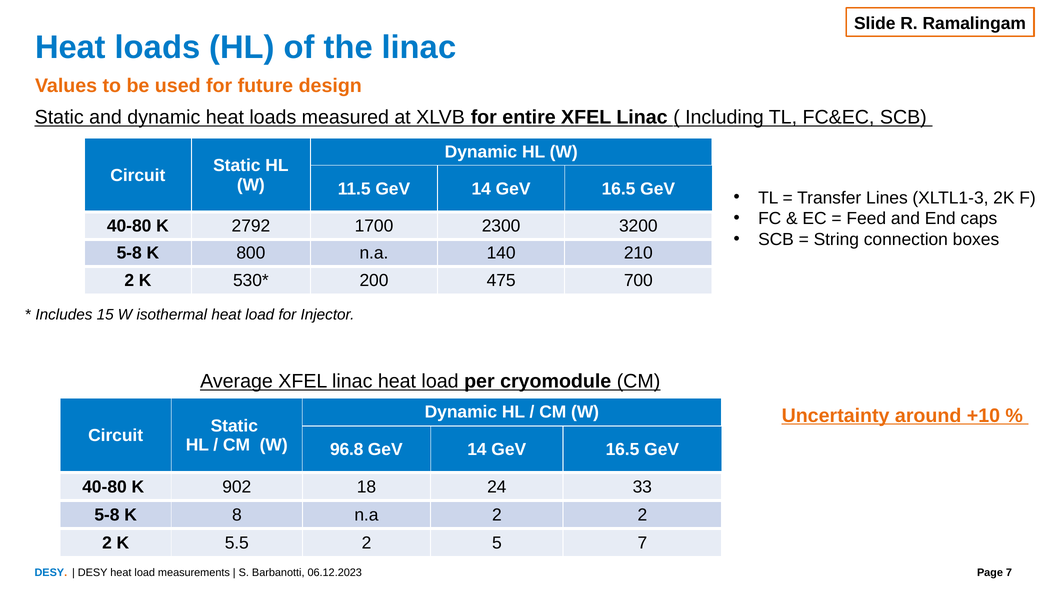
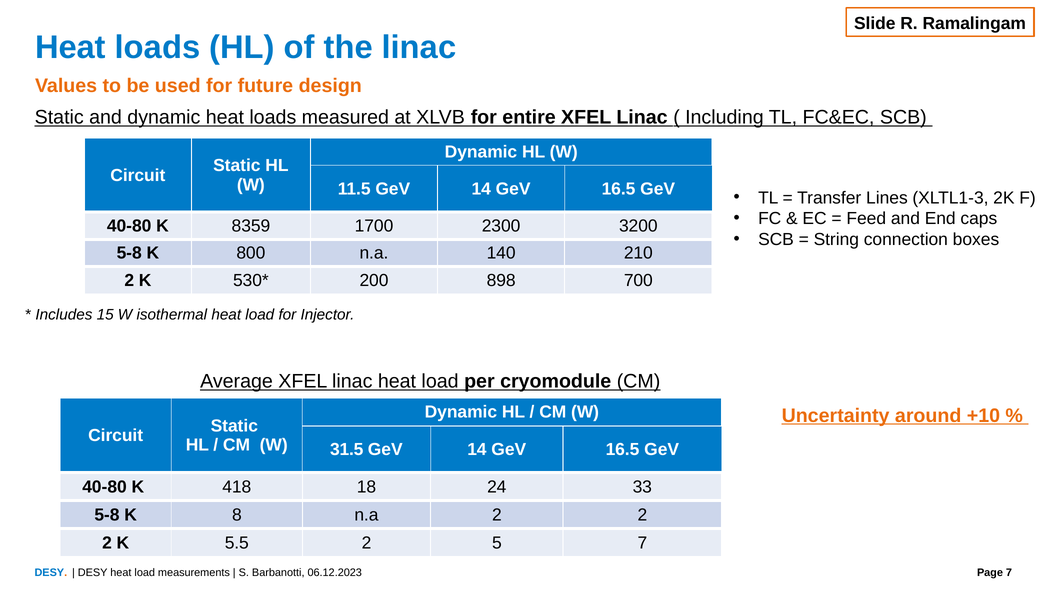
2792: 2792 -> 8359 (251, 226)
475: 475 -> 898 (501, 280)
96.8: 96.8 -> 31.5 (347, 450)
902: 902 -> 418 (237, 487)
